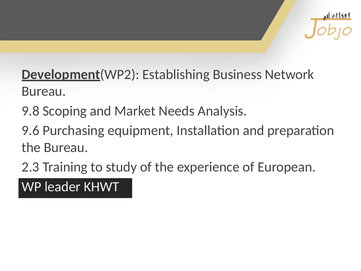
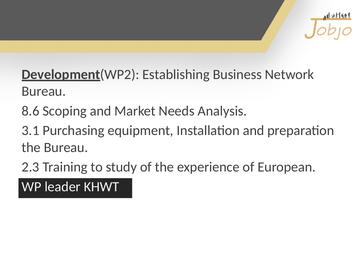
9.8: 9.8 -> 8.6 (31, 111)
9.6: 9.6 -> 3.1 (31, 130)
